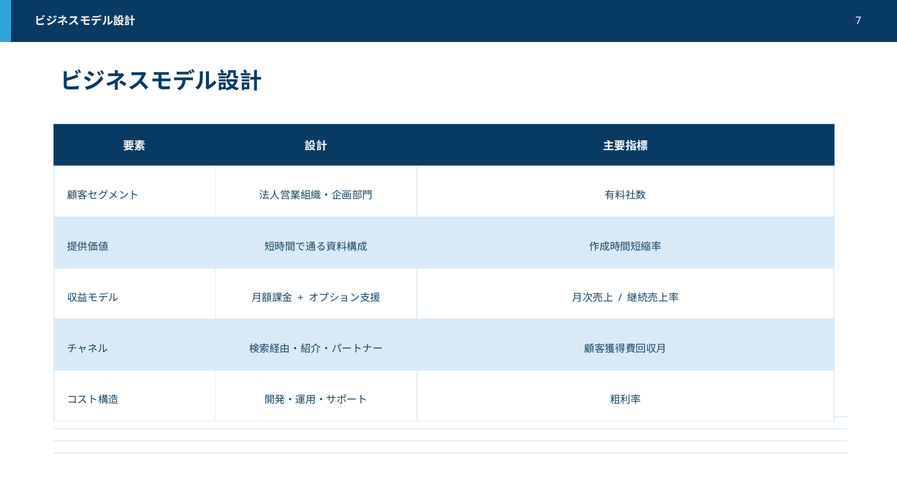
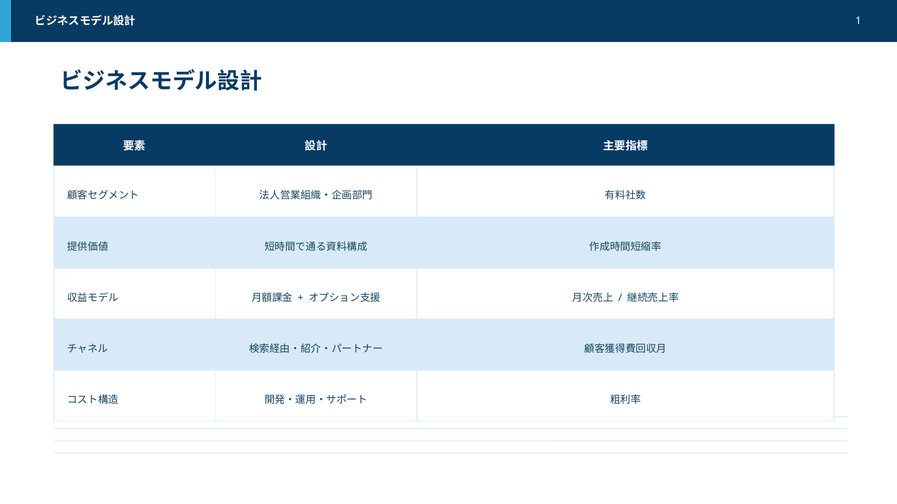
7: 7 -> 1 (858, 21)
